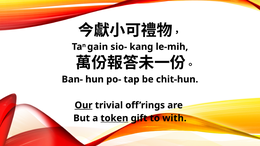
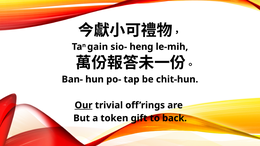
kang: kang -> heng (141, 47)
token underline: present -> none (114, 118)
with: with -> back (174, 118)
